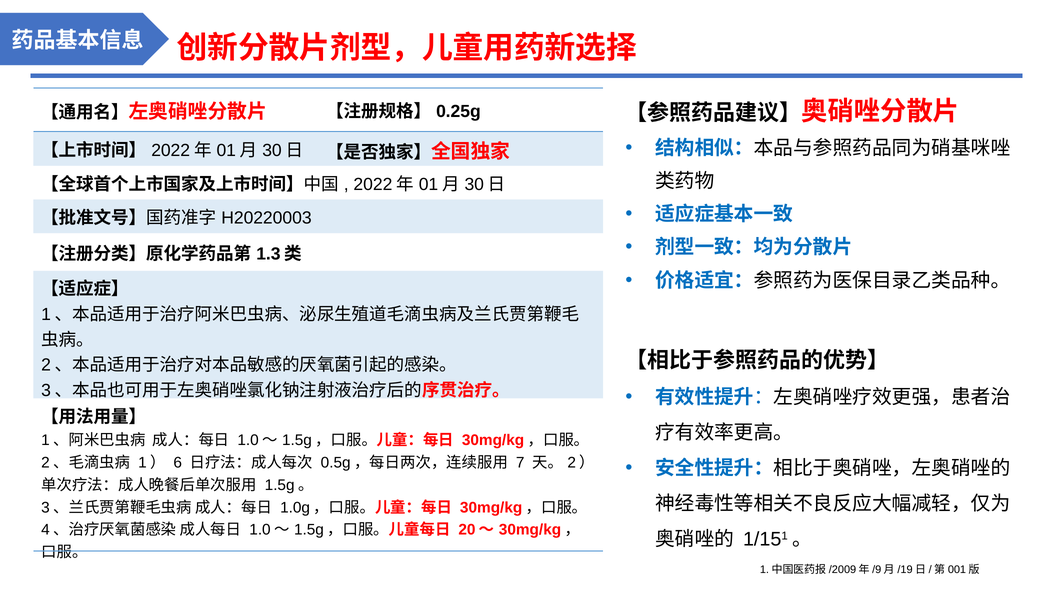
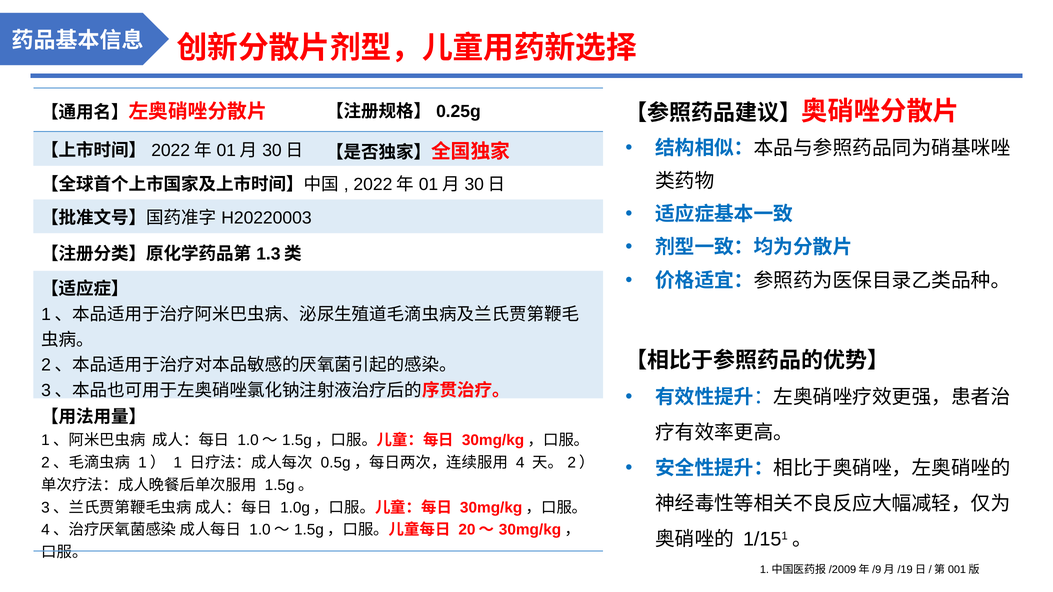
6: 6 -> 1 (178, 463)
7: 7 -> 4 (520, 463)
